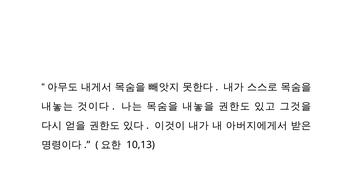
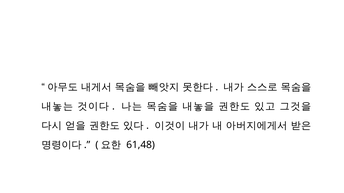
10,13: 10,13 -> 61,48 (141, 145)
